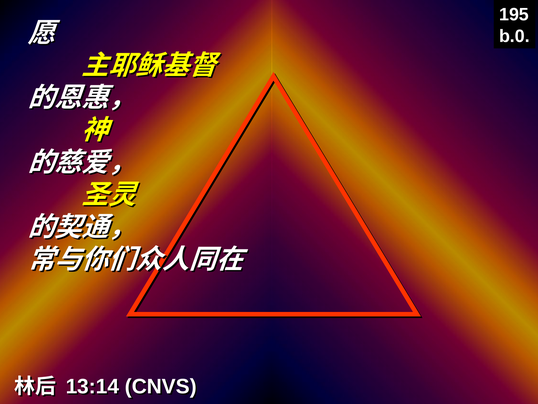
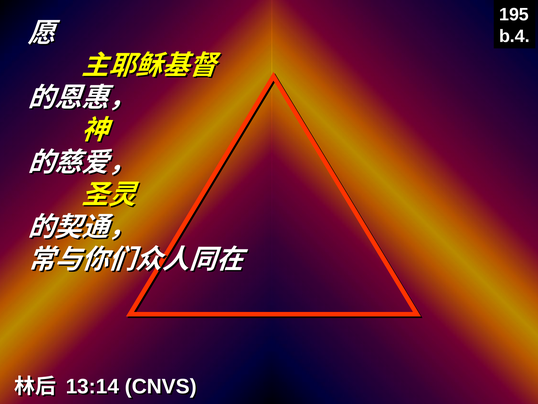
b.0: b.0 -> b.4 (514, 36)
